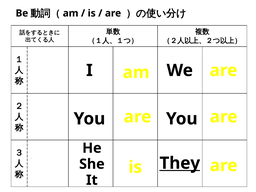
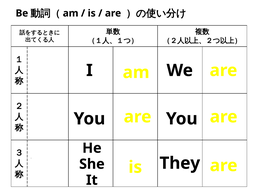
They underline: present -> none (180, 163)
